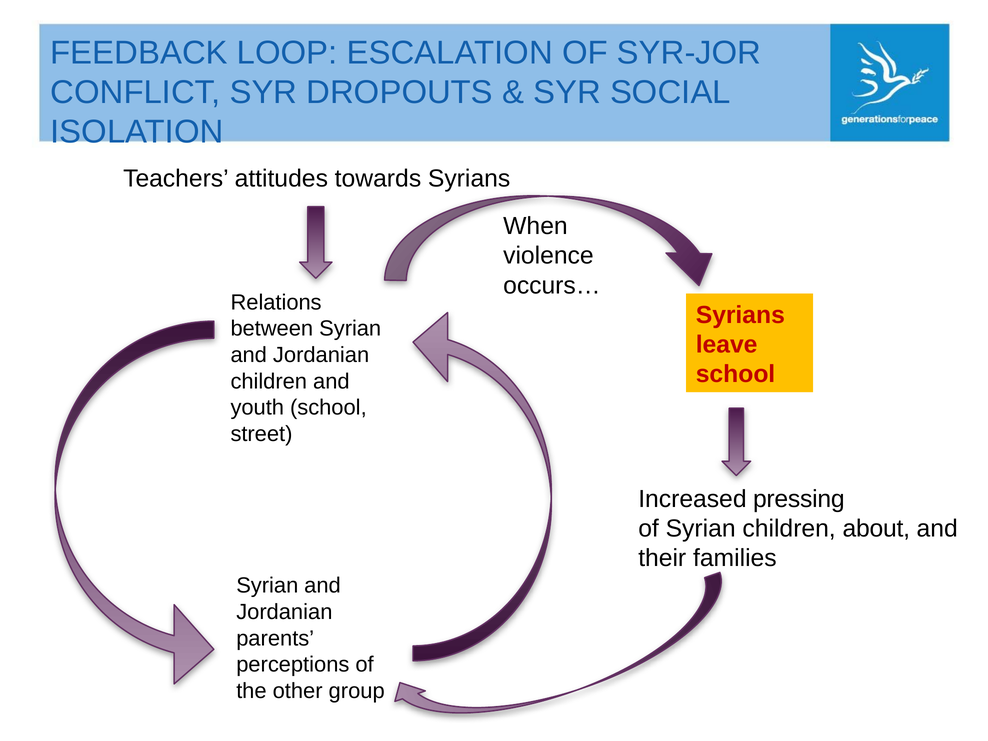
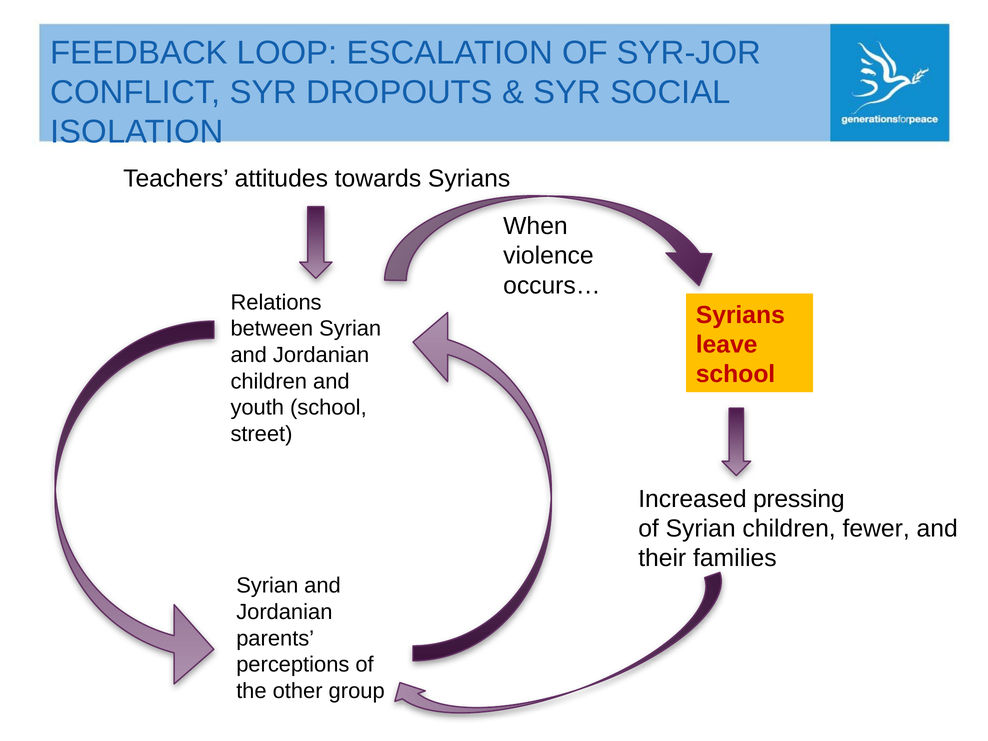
about: about -> fewer (876, 529)
